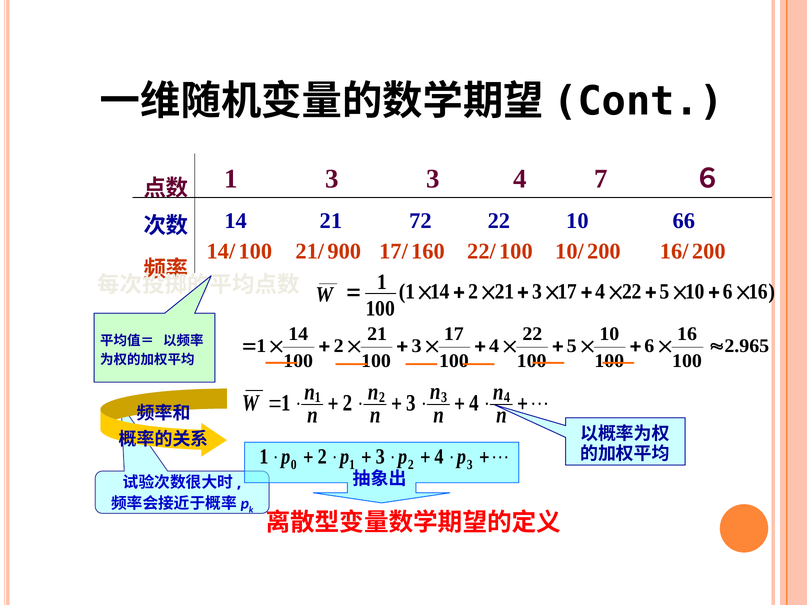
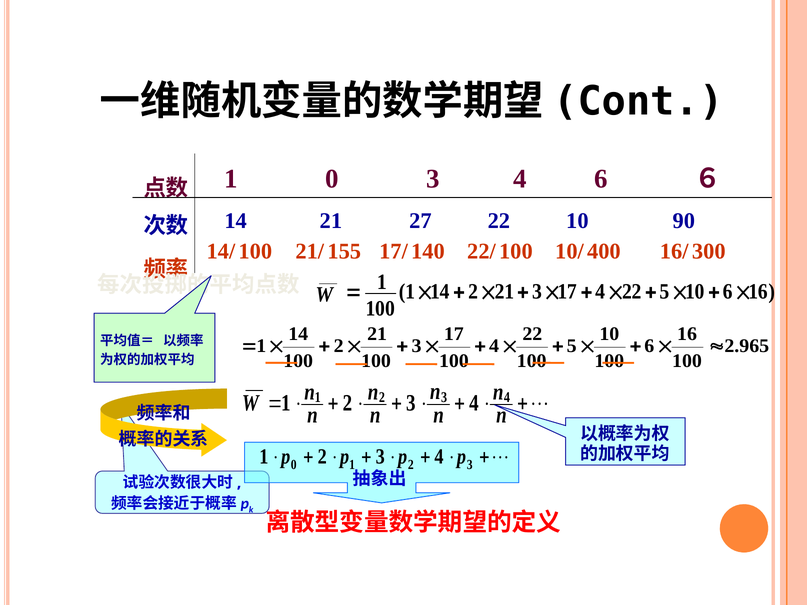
3: 3 -> 0 (332, 179)
4 7: 7 -> 6 (601, 179)
72: 72 -> 27 (420, 221)
66: 66 -> 90 (684, 221)
900: 900 -> 155 (344, 252)
160: 160 -> 140 (428, 252)
10/ 200: 200 -> 400 (604, 252)
16/ 200: 200 -> 300 (709, 252)
